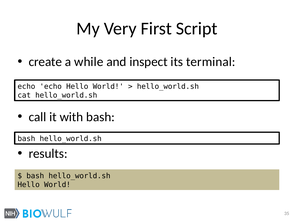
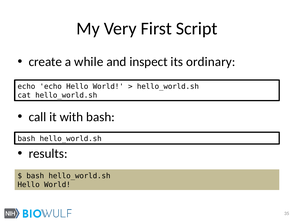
terminal: terminal -> ordinary (211, 62)
